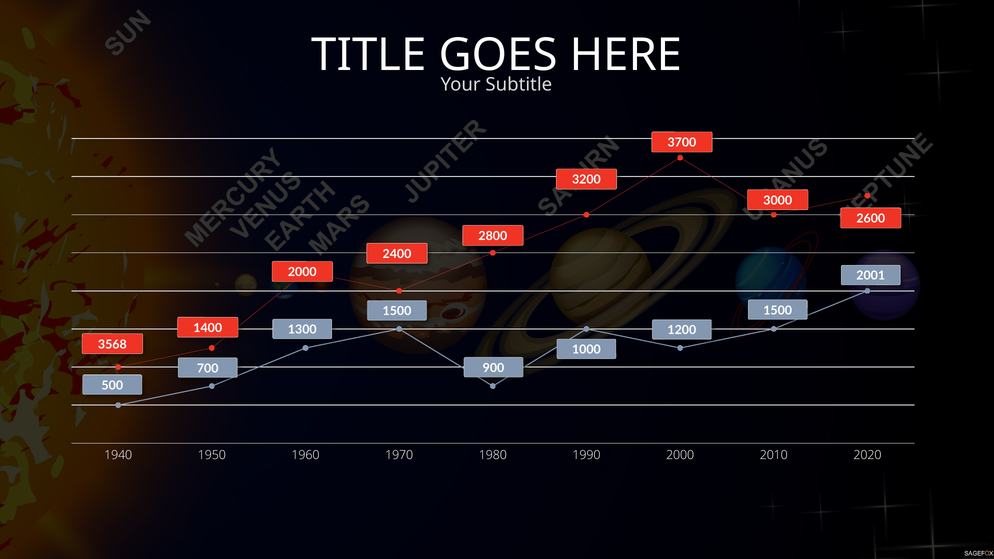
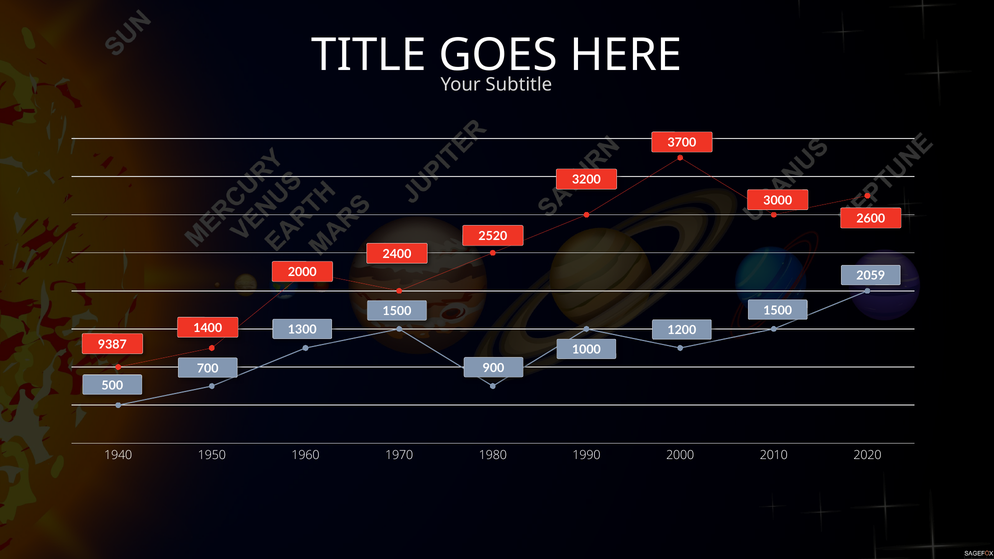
2800: 2800 -> 2520 (493, 236)
2001: 2001 -> 2059 (871, 276)
3568: 3568 -> 9387 (112, 345)
